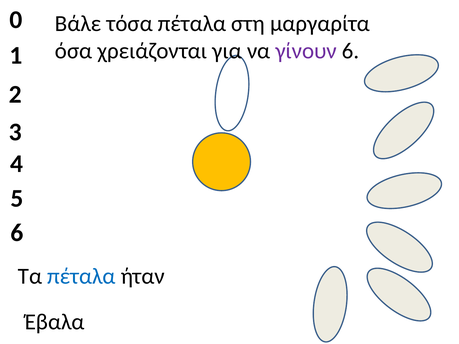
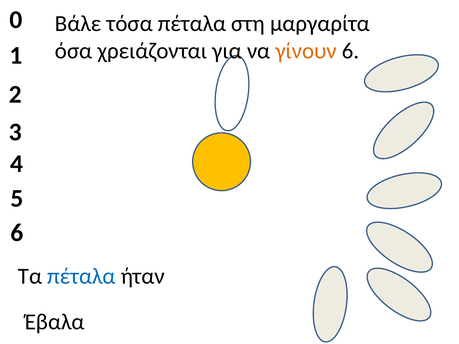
γίνουν colour: purple -> orange (306, 51)
